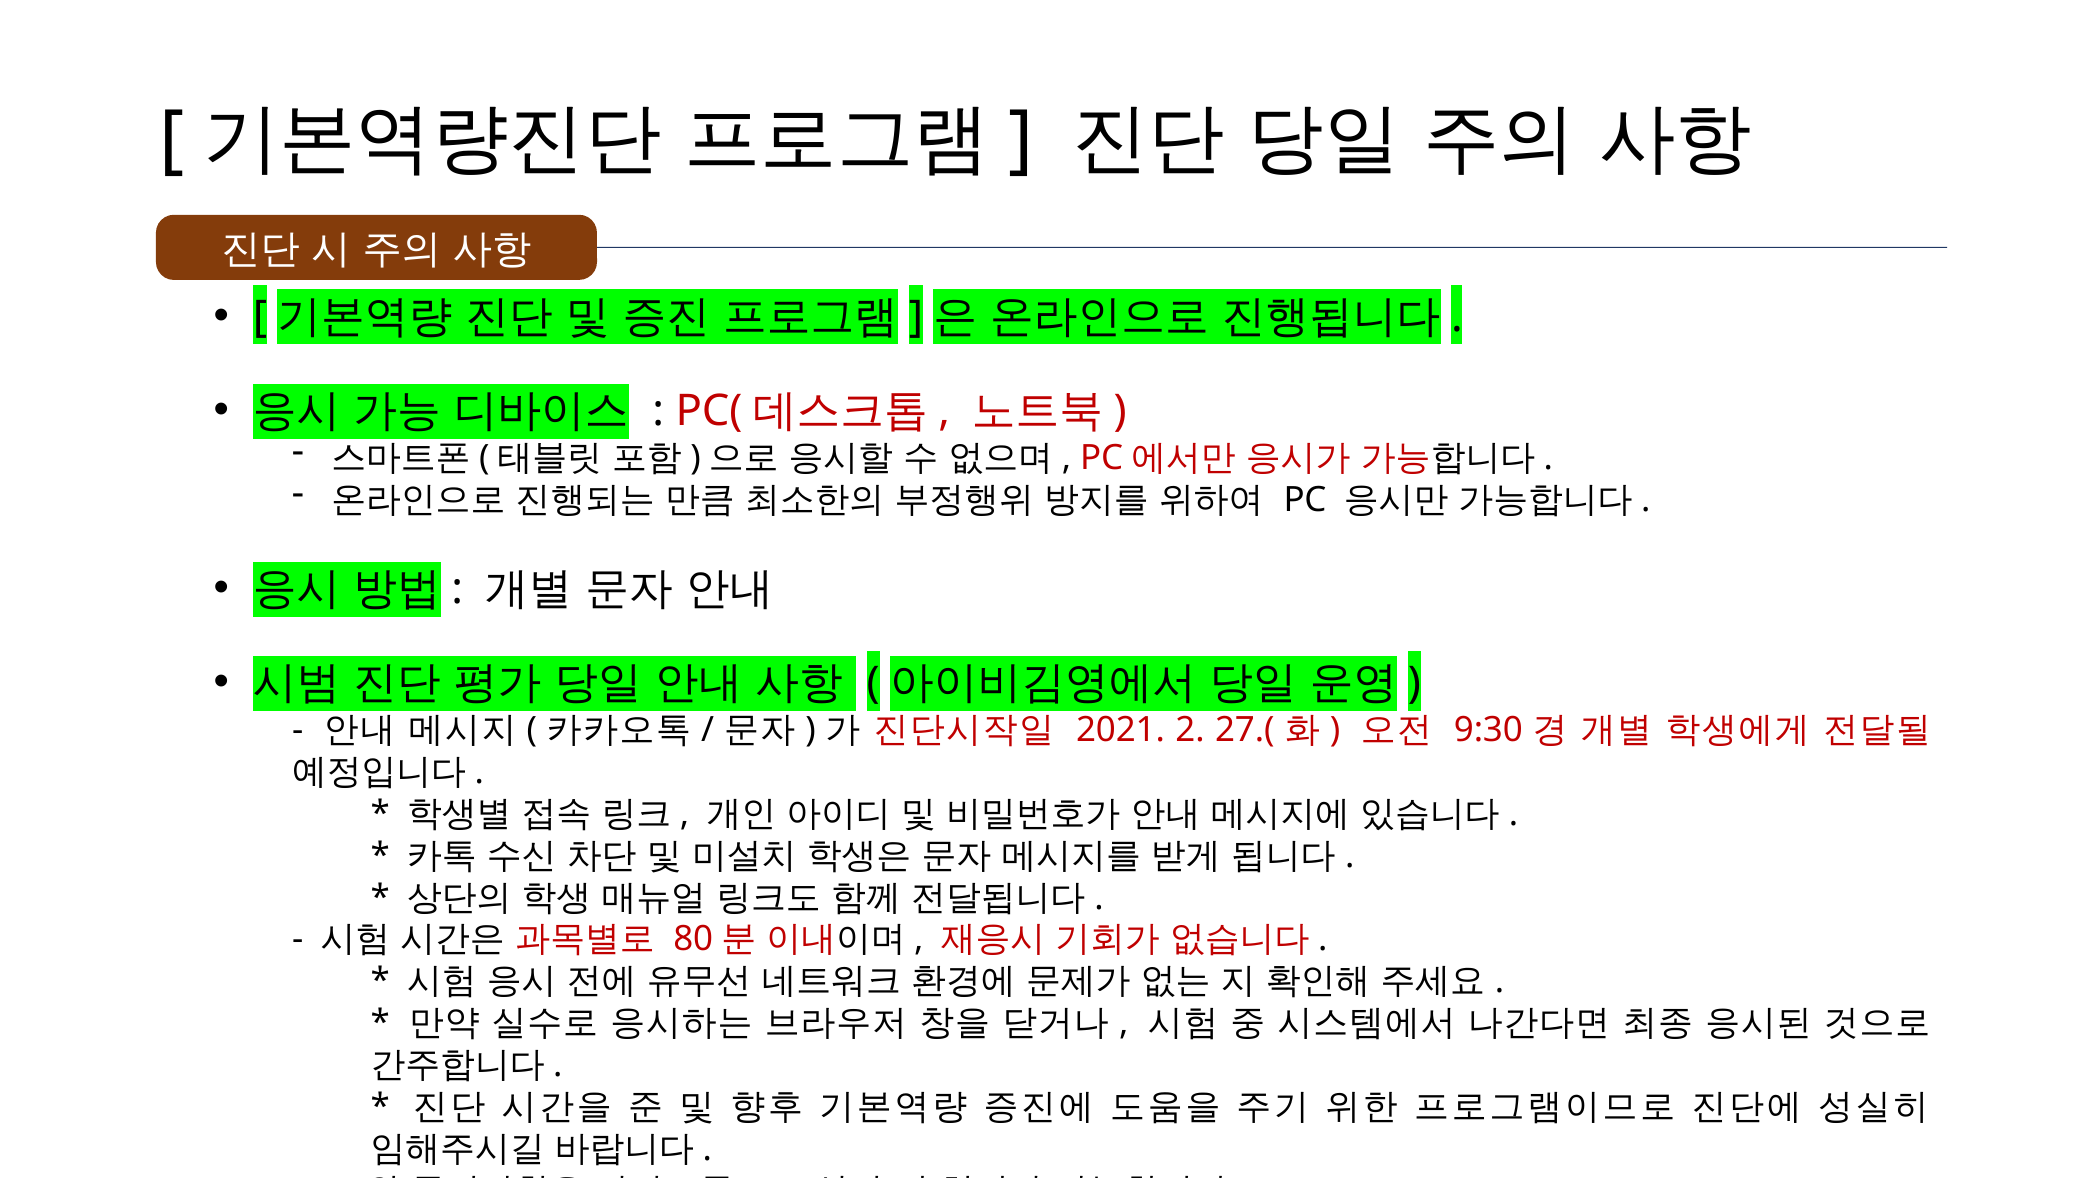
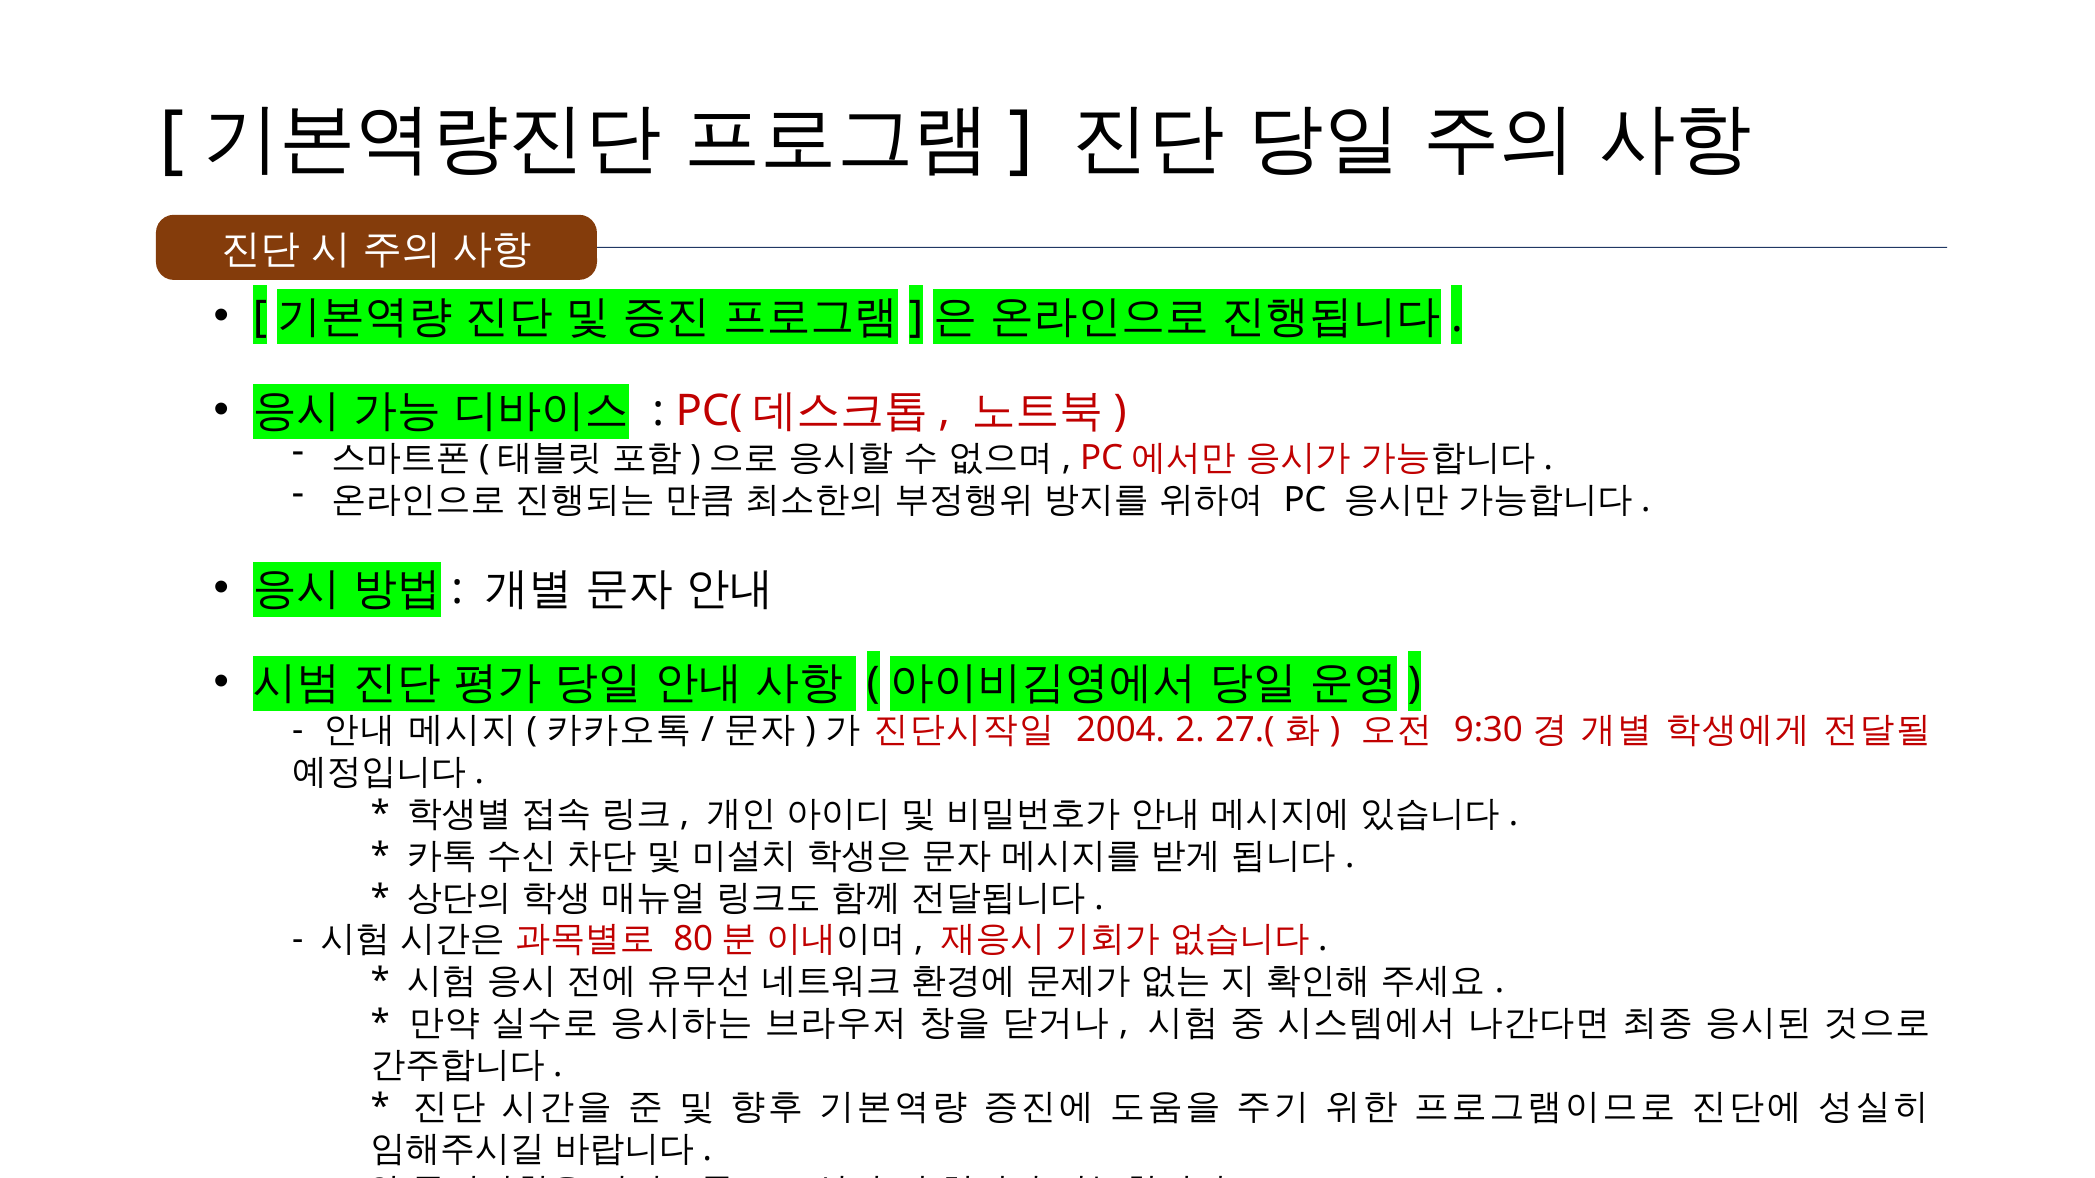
2021: 2021 -> 2004 (1121, 730)
